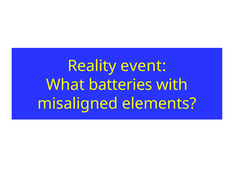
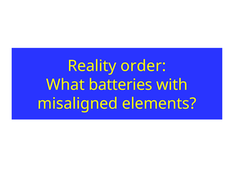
event: event -> order (143, 66)
